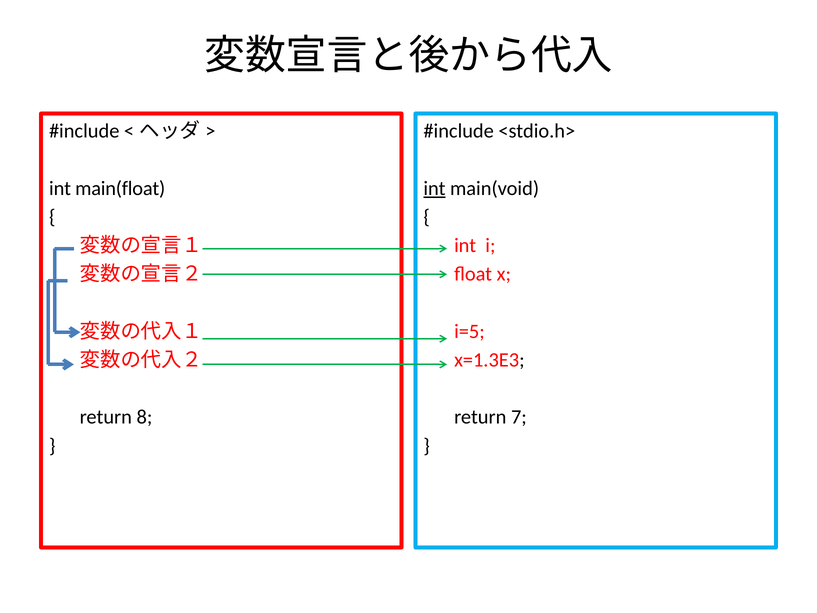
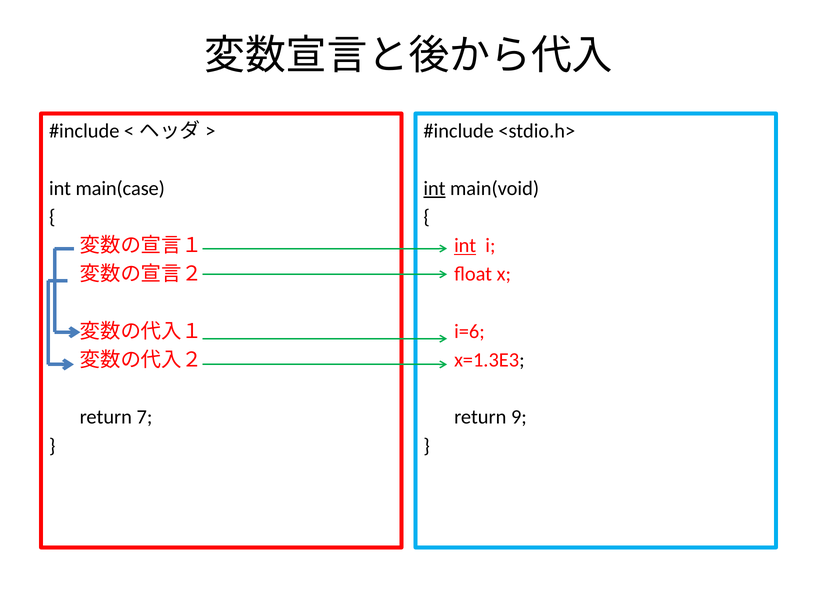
main(float: main(float -> main(case (120, 188)
int underline: none -> present (465, 246)
i=5: i=5 -> i=6 (469, 331)
8: 8 -> 7 (144, 417)
7: 7 -> 9 (519, 417)
